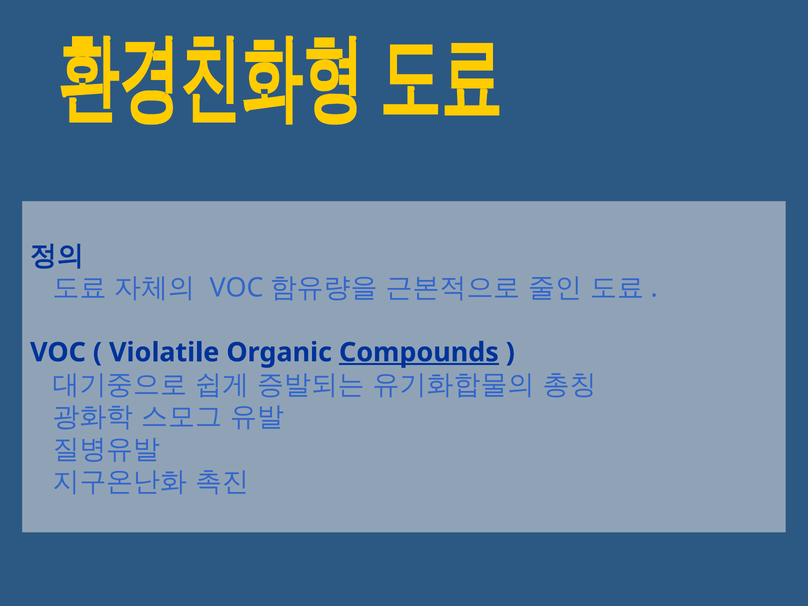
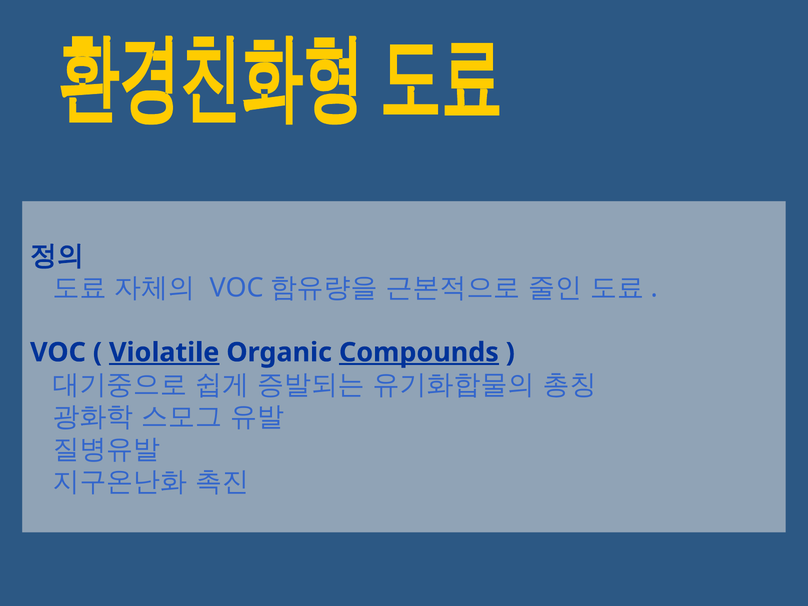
Violatile underline: none -> present (164, 352)
